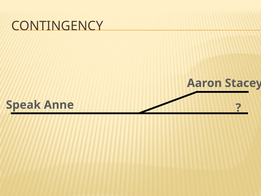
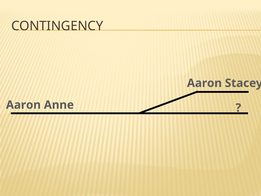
Speak: Speak -> Aaron (23, 105)
